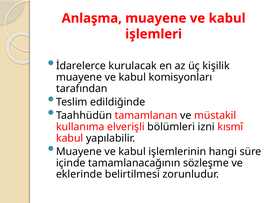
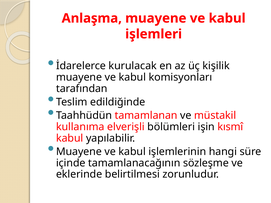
izni: izni -> işin (206, 127)
